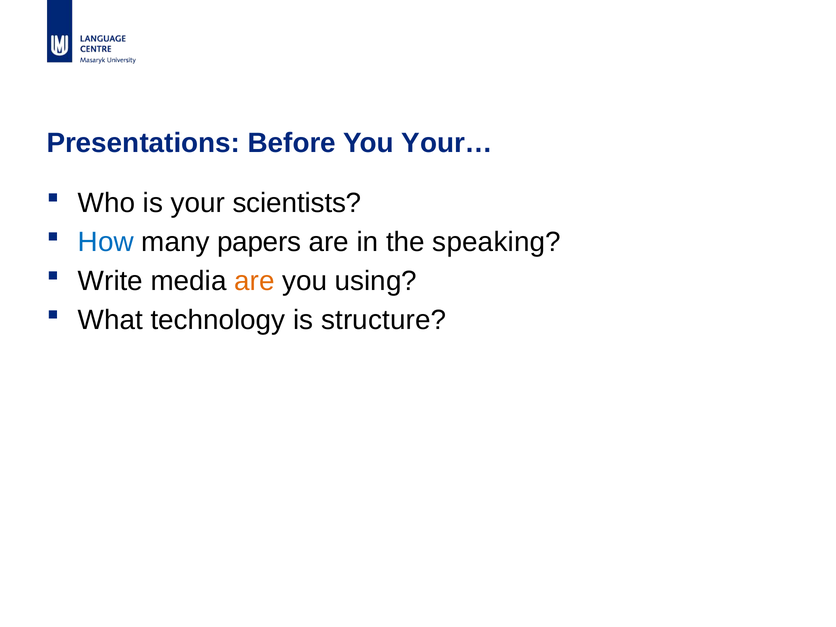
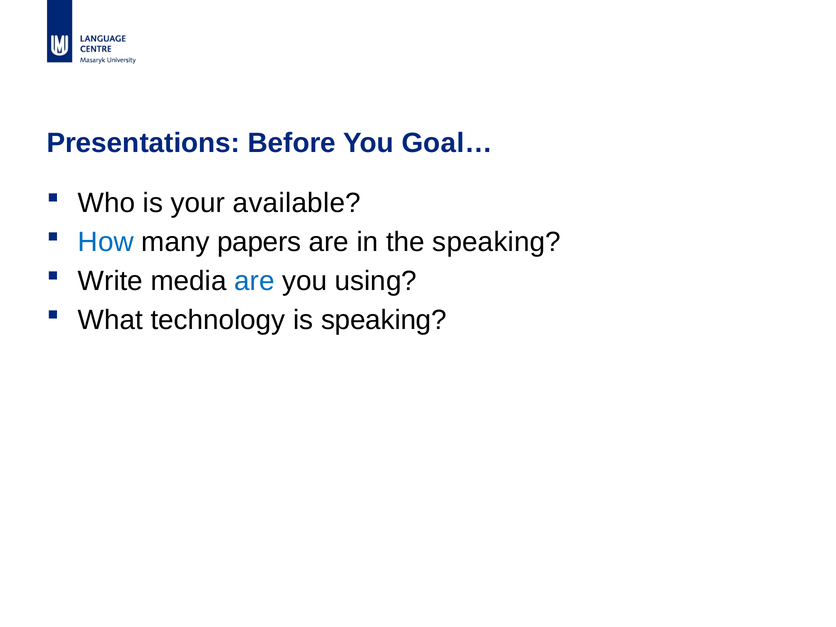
Your…: Your… -> Goal… (447, 143)
scientists: scientists -> available (297, 203)
are colour: orange -> blue (254, 281)
is structure: structure -> speaking (384, 320)
